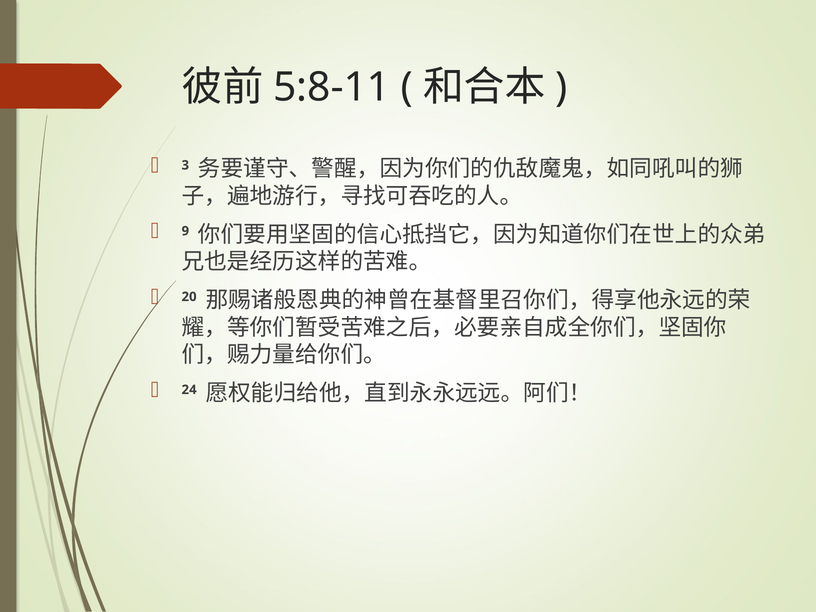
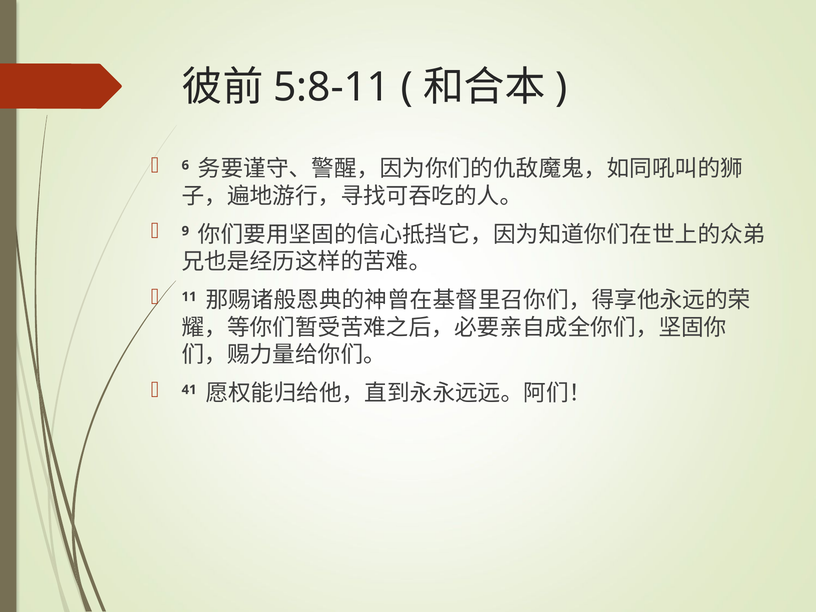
3: 3 -> 6 (185, 165)
20: 20 -> 11 (189, 297)
24: 24 -> 41 (189, 390)
